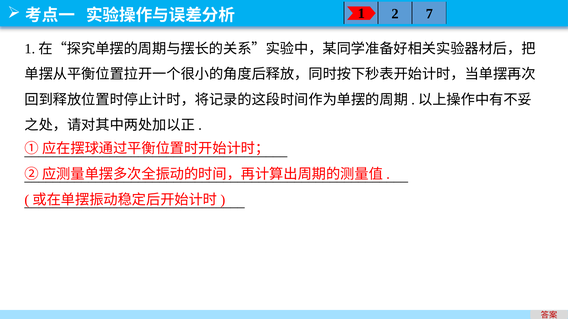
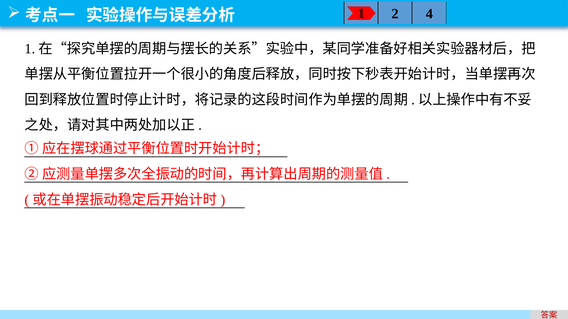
7: 7 -> 4 (429, 14)
